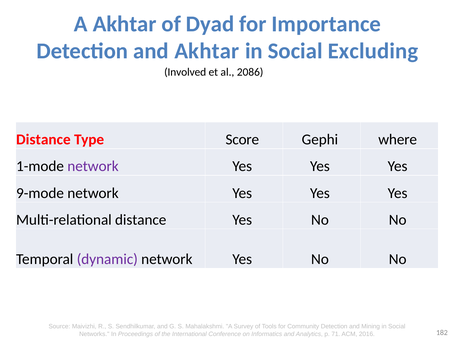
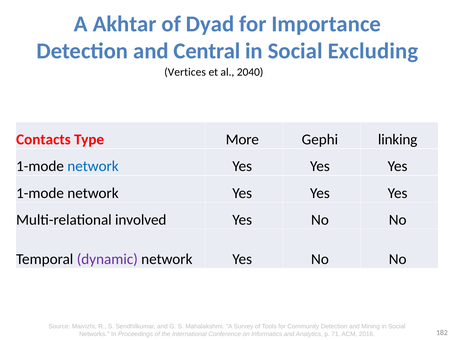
and Akhtar: Akhtar -> Central (207, 51)
Involved: Involved -> Vertices (185, 72)
2086: 2086 -> 2040 (250, 72)
Distance: Distance -> Contacts (43, 140)
Score: Score -> More (242, 140)
where: where -> linking (398, 140)
network colour: purple -> blue (93, 167)
9-mode: 9-mode -> 1-mode (40, 193)
Multi-relational distance: distance -> involved (141, 220)
